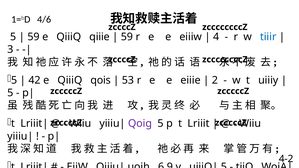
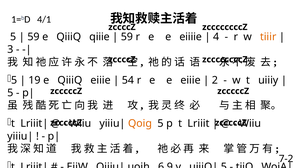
4/6: 4/6 -> 4/1 (44, 20)
eiiiw: eiiiw -> eiiiie (191, 37)
tiiir colour: blue -> orange (268, 37)
42: 42 -> 19 (35, 80)
QiiiQ qois: qois -> eiiie (101, 80)
53: 53 -> 54 (128, 80)
Qoig colour: purple -> orange (140, 124)
4-2: 4-2 -> 7-2 (286, 159)
